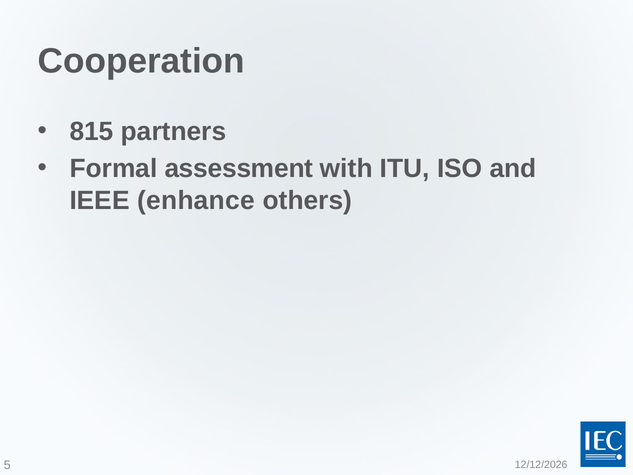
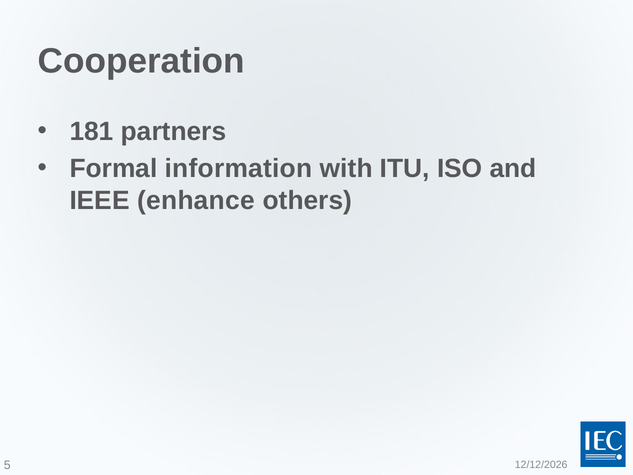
815: 815 -> 181 (92, 132)
assessment: assessment -> information (239, 169)
